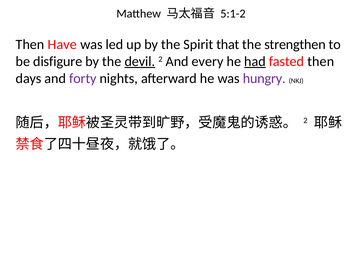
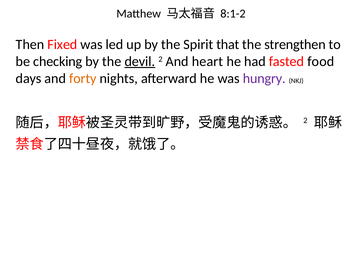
5:1-2: 5:1-2 -> 8:1-2 (233, 14)
Have: Have -> Fixed (62, 44)
disfigure: disfigure -> checking (58, 61)
every: every -> heart (207, 61)
had underline: present -> none (255, 61)
fasted then: then -> food (321, 61)
forty colour: purple -> orange (83, 78)
